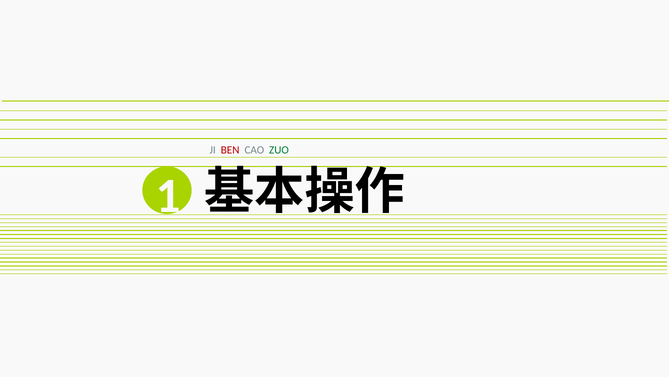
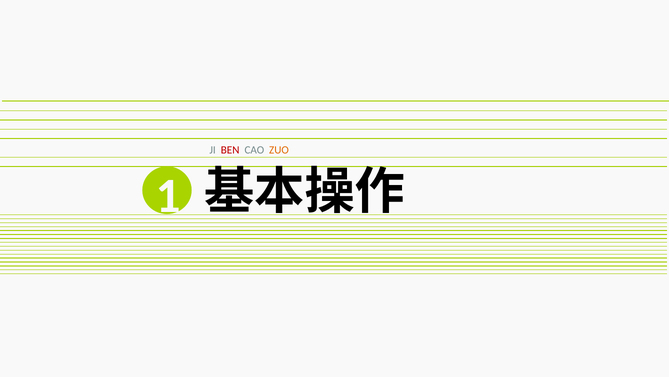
ZUO colour: green -> orange (279, 150)
